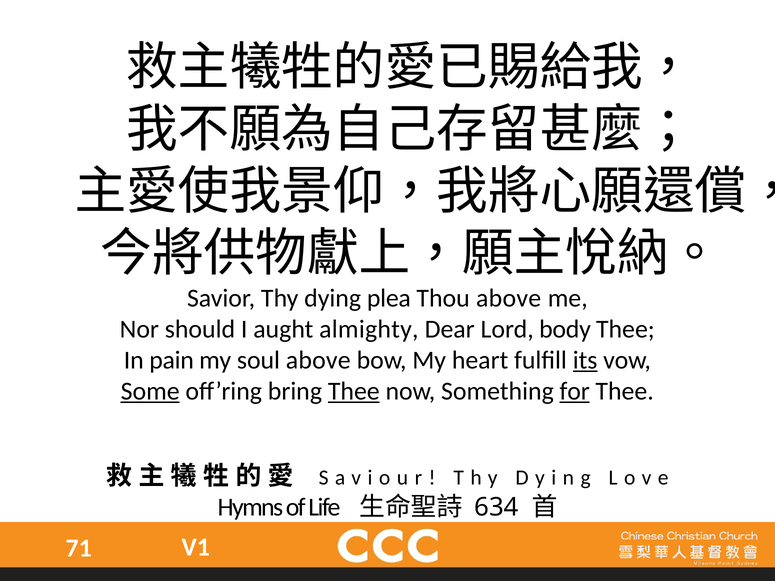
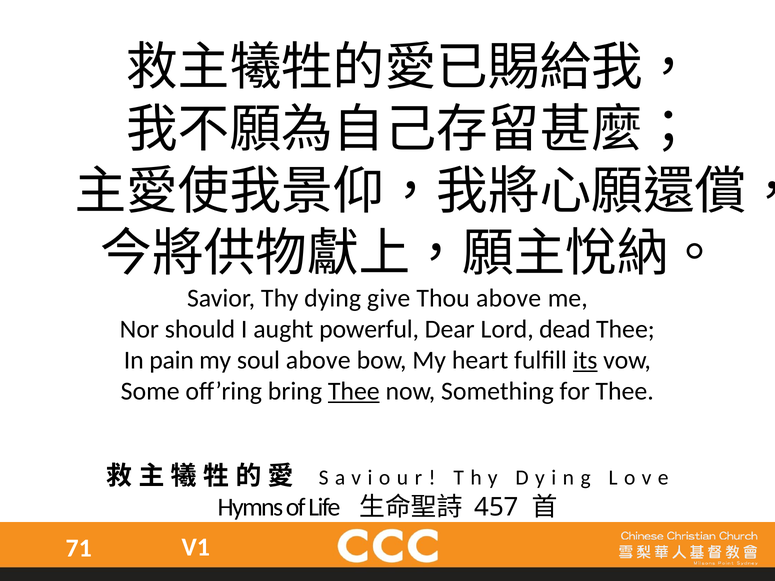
plea: plea -> give (389, 298)
almighty: almighty -> powerful (369, 329)
body: body -> dead (565, 329)
Some underline: present -> none (150, 391)
for underline: present -> none (575, 391)
634: 634 -> 457 (497, 508)
